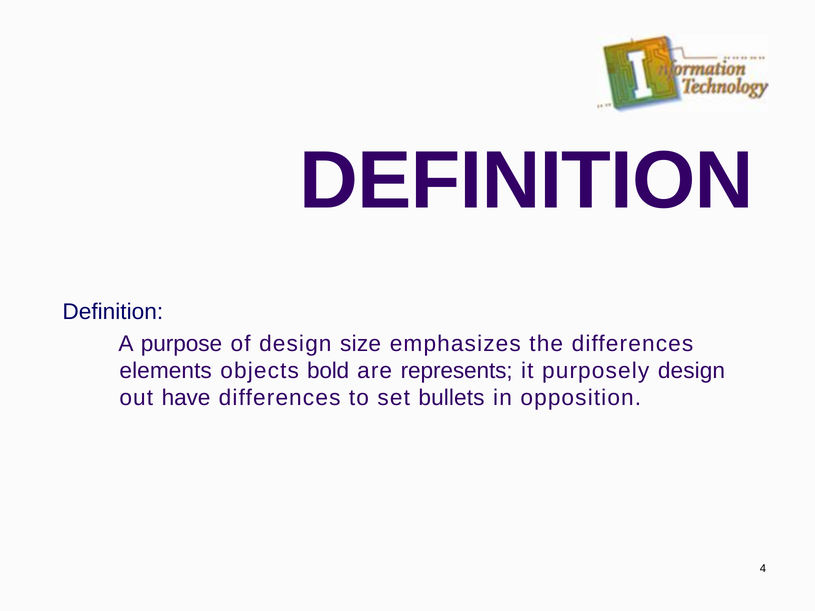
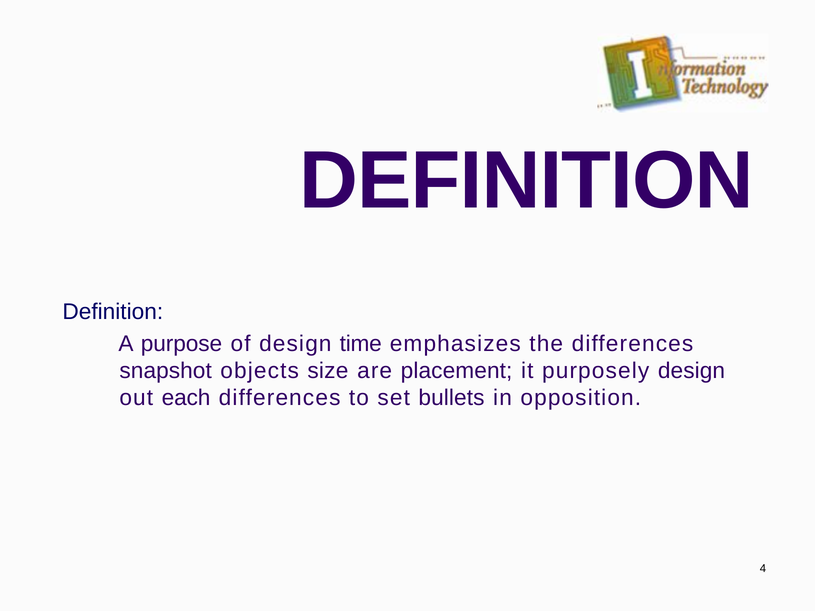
size: size -> time (361, 344)
elements: elements -> snapshot (166, 371)
bold: bold -> size (328, 371)
represents: represents -> placement (457, 371)
have: have -> each (186, 398)
